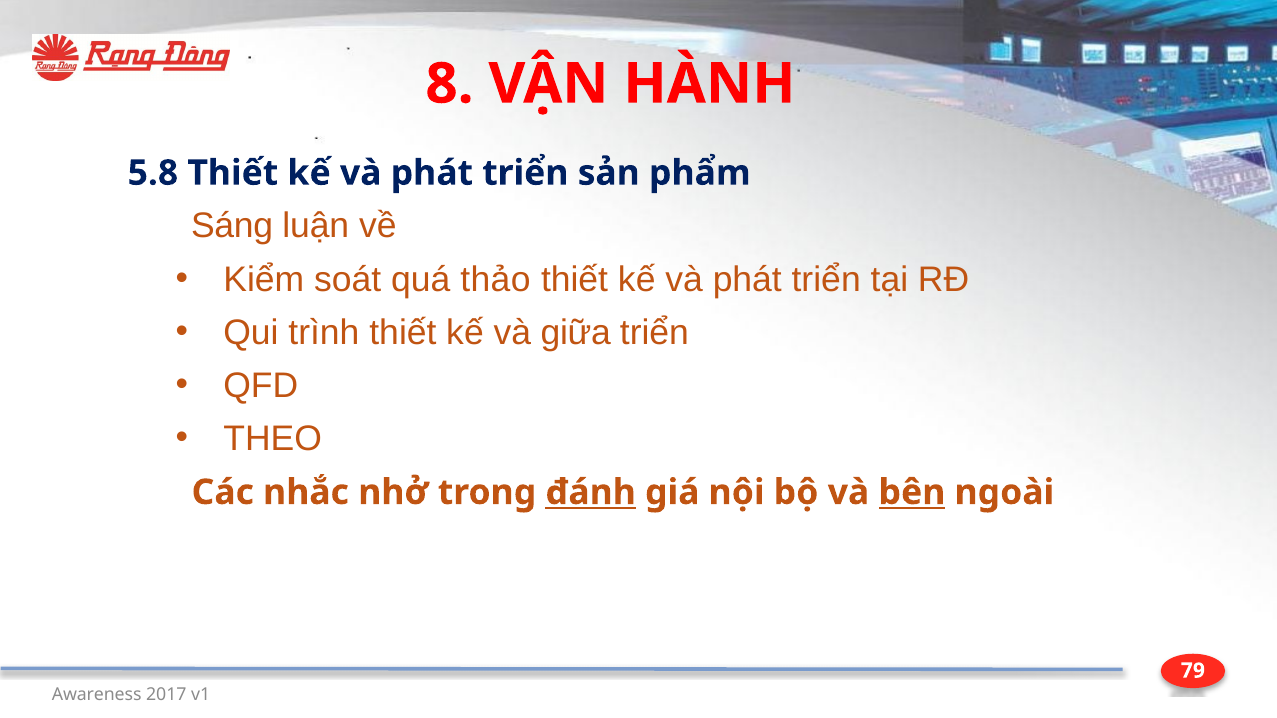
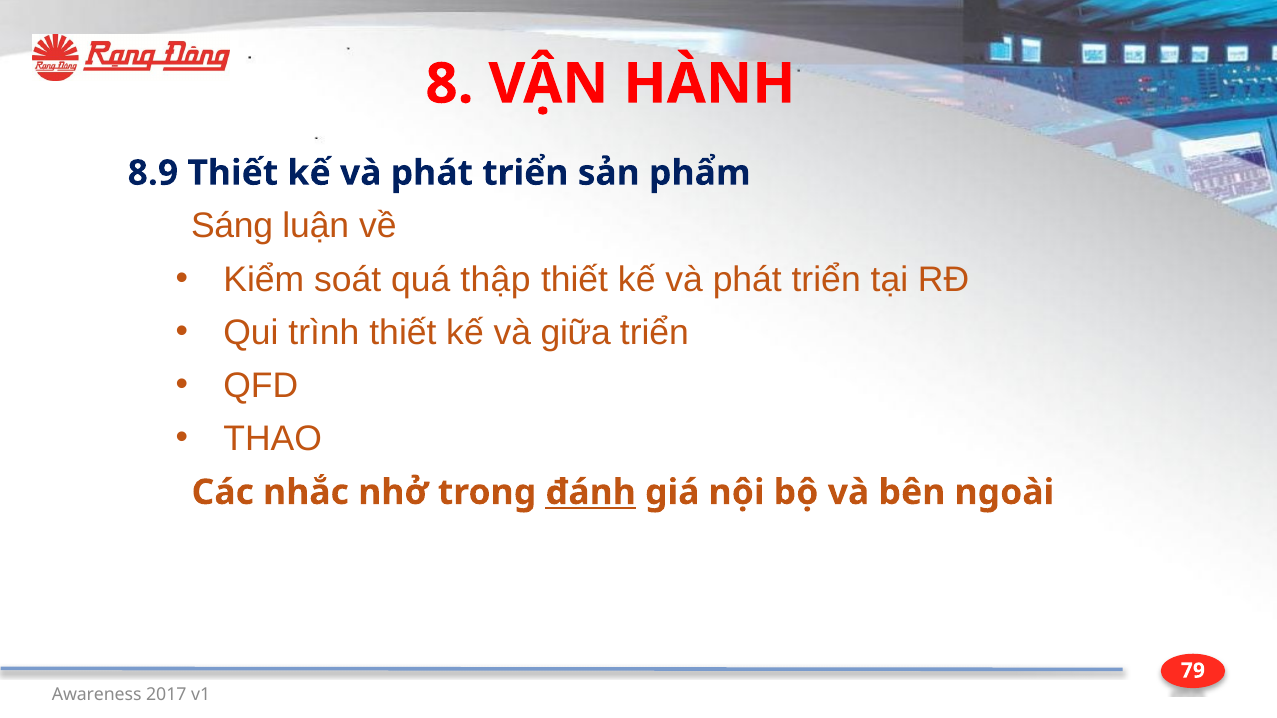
5.8: 5.8 -> 8.9 (153, 173)
thảo: thảo -> thập (495, 280)
THEO: THEO -> THAO (273, 439)
bên underline: present -> none (912, 493)
